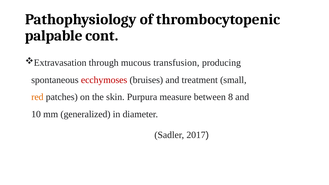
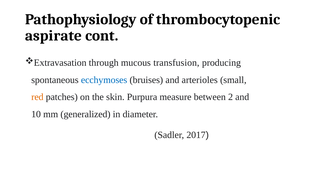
palpable: palpable -> aspirate (54, 36)
ecchymoses colour: red -> blue (104, 80)
treatment: treatment -> arterioles (200, 80)
8: 8 -> 2 (231, 97)
